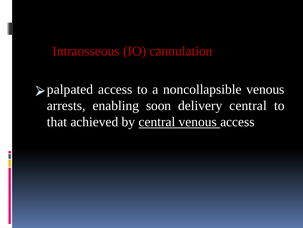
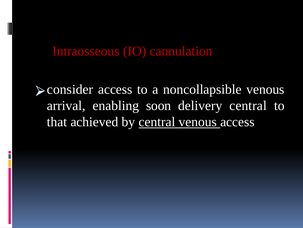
palpated: palpated -> consider (70, 89)
arrests: arrests -> arrival (66, 105)
